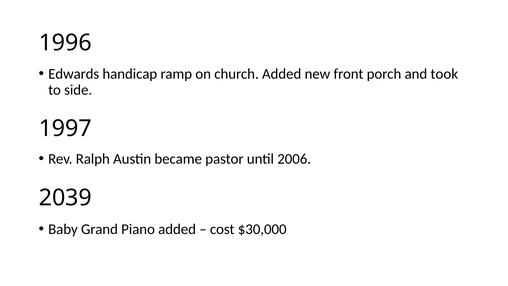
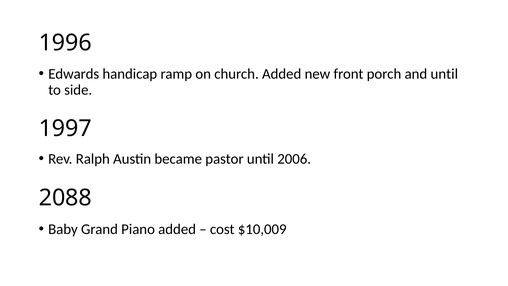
and took: took -> until (444, 74)
2039: 2039 -> 2088 (65, 197)
$30,000: $30,000 -> $10,009 (262, 229)
